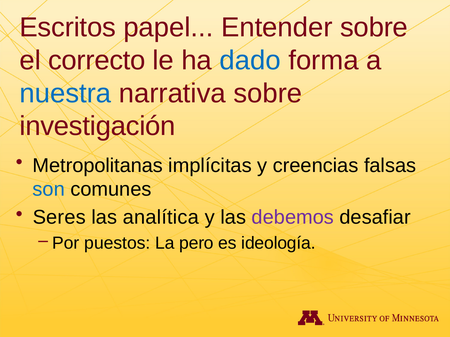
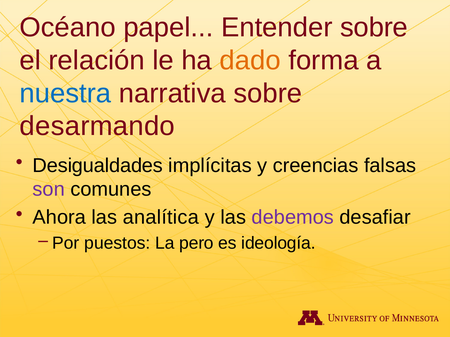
Escritos: Escritos -> Océano (68, 27)
correcto: correcto -> relación (97, 60)
dado colour: blue -> orange (250, 60)
investigación: investigación -> desarmando (97, 126)
Metropolitanas: Metropolitanas -> Desigualdades (98, 166)
son colour: blue -> purple (49, 190)
Seres: Seres -> Ahora (59, 218)
